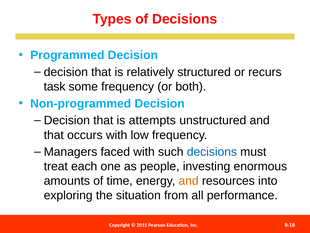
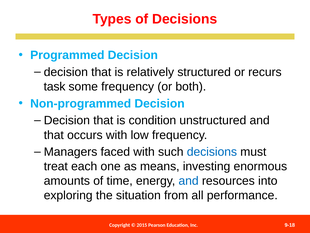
attempts: attempts -> condition (152, 120)
people: people -> means (160, 166)
and colour: orange -> blue (189, 181)
